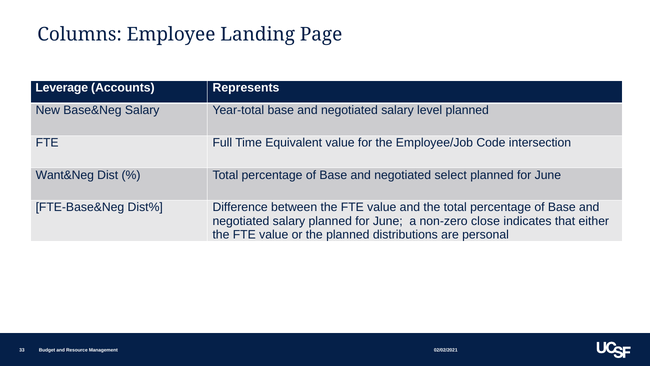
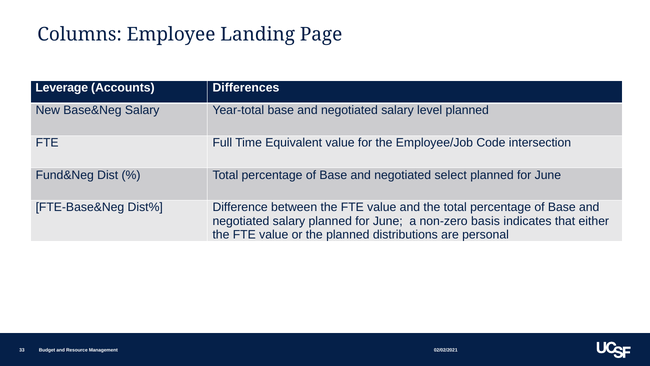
Represents: Represents -> Differences (246, 88)
Want&Neg: Want&Neg -> Fund&Neg (65, 175)
close: close -> basis (485, 221)
